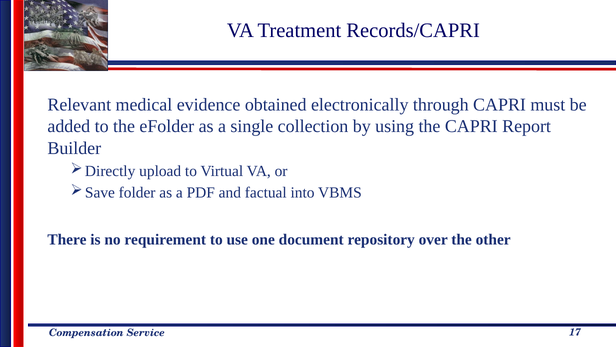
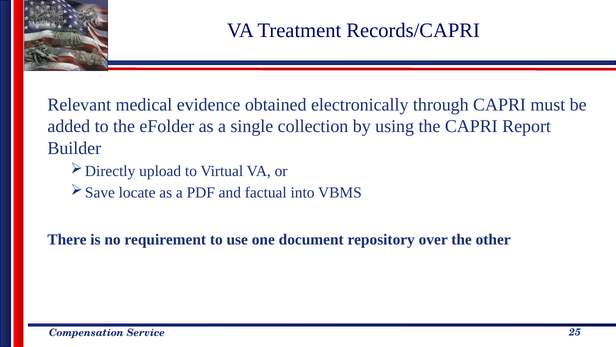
folder: folder -> locate (137, 192)
17: 17 -> 25 (575, 332)
